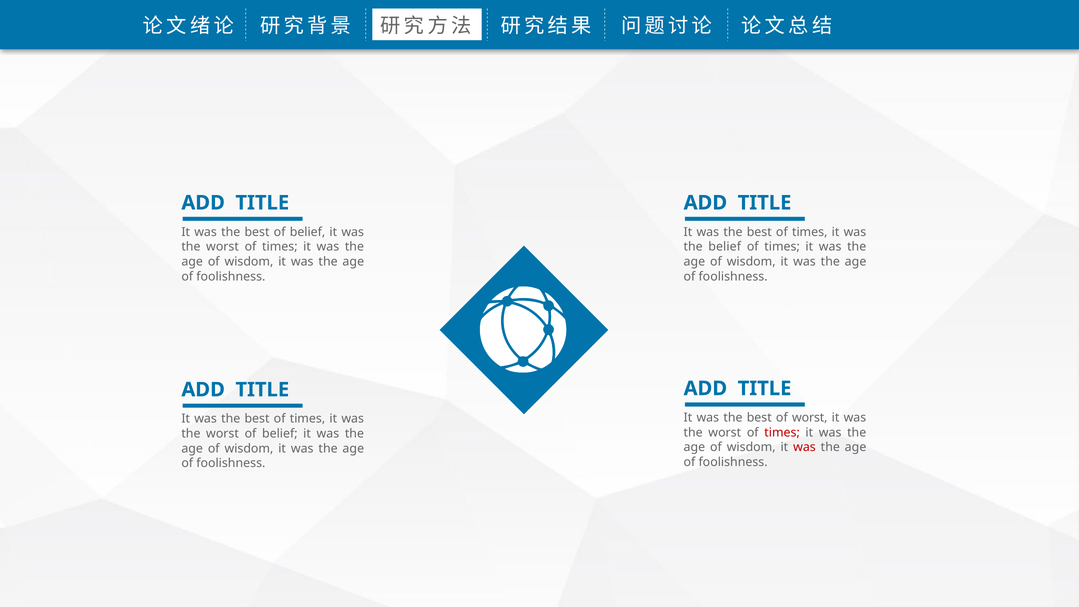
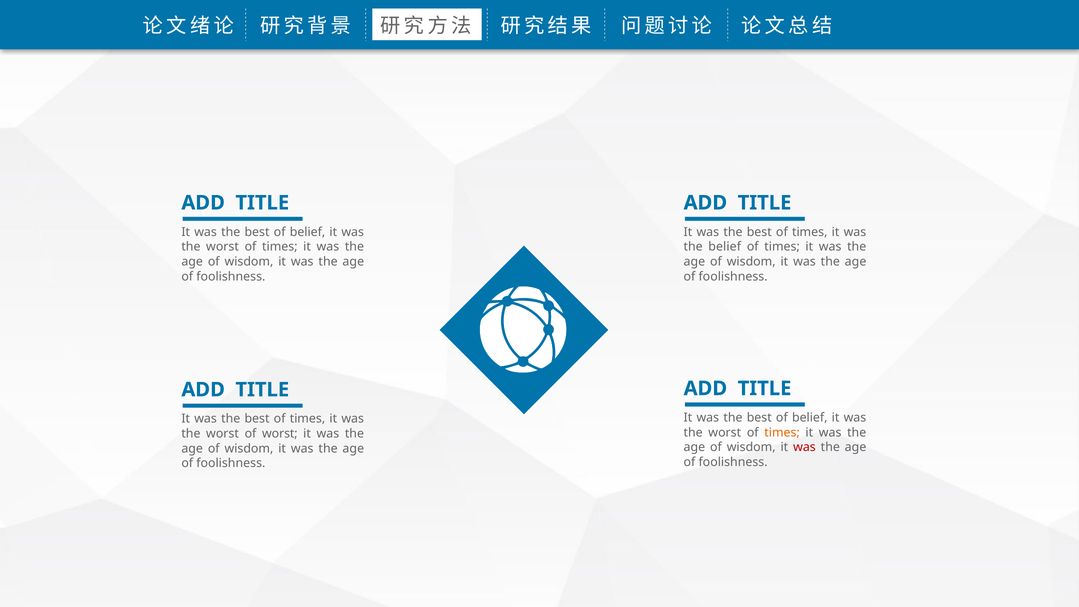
worst: worst -> belief (810, 418)
times colour: red -> orange (782, 432)
worst of belief: belief -> worst (280, 434)
